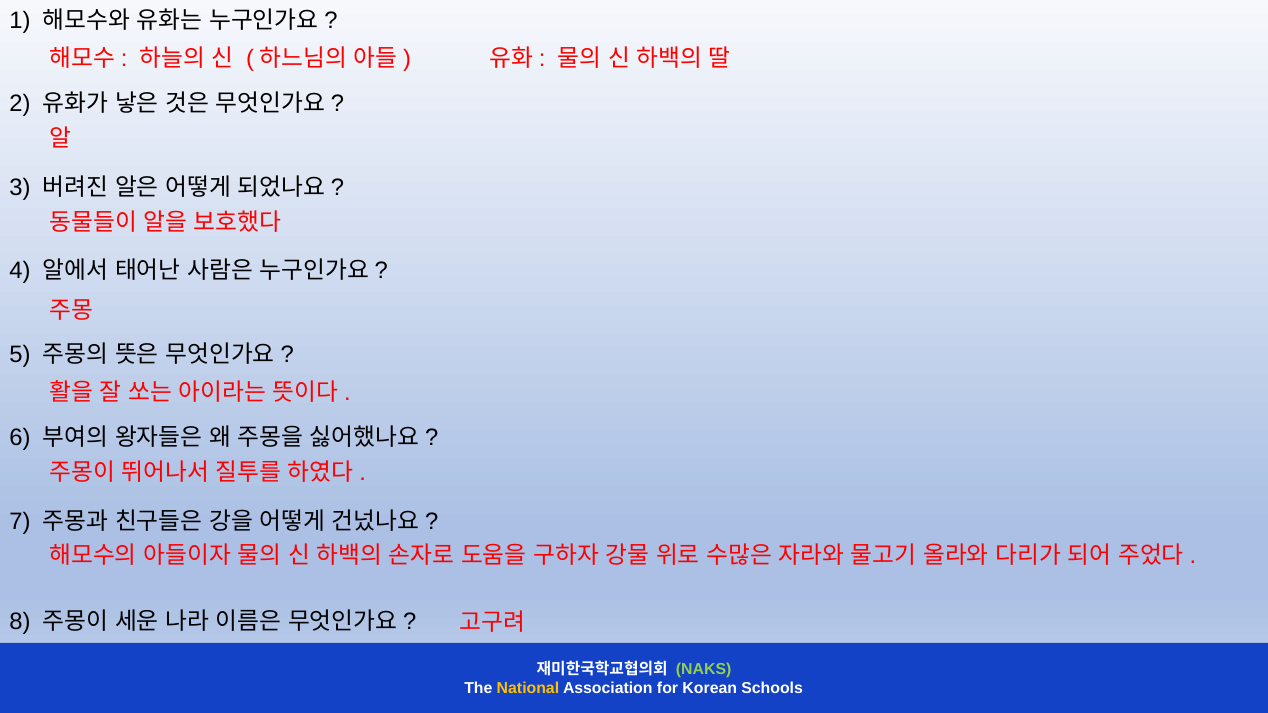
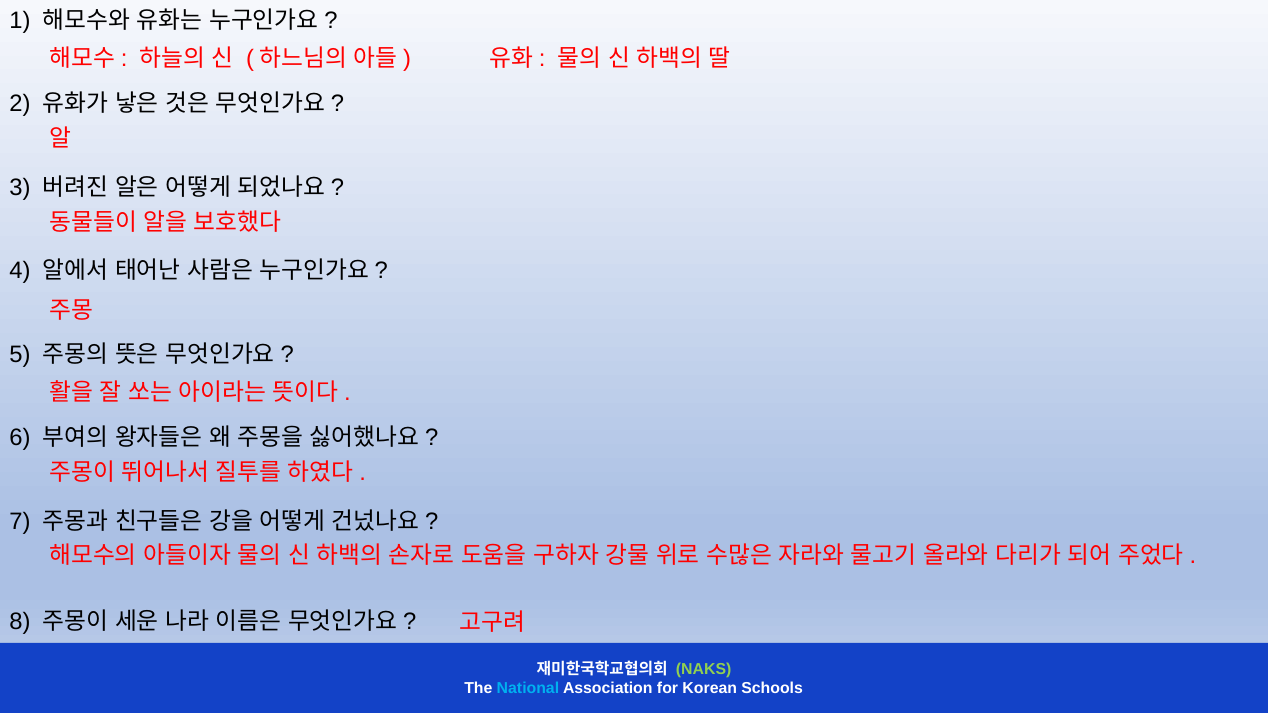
National colour: yellow -> light blue (528, 689)
